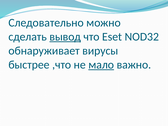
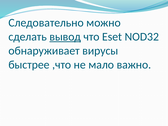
мало underline: present -> none (101, 65)
